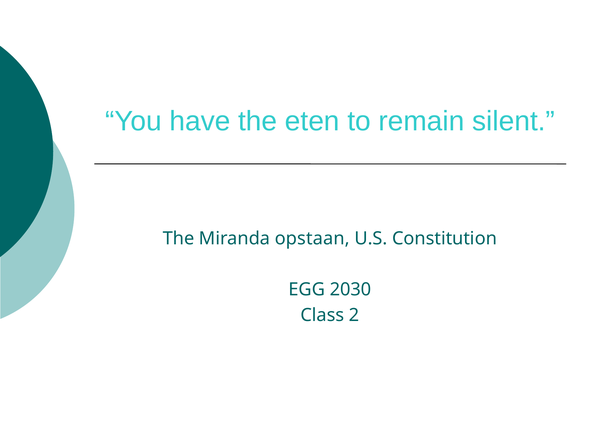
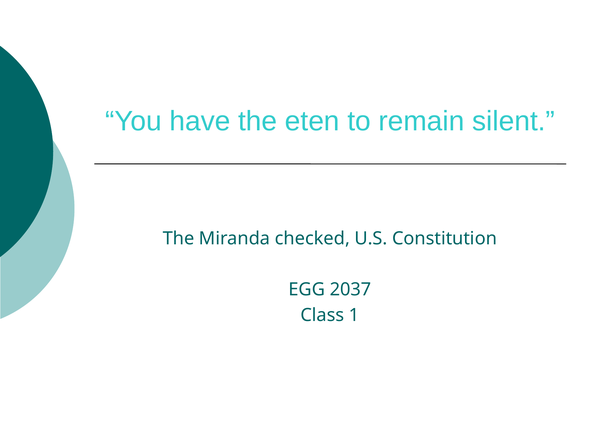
opstaan: opstaan -> checked (312, 239)
2030: 2030 -> 2037 (351, 290)
2: 2 -> 1 (354, 315)
